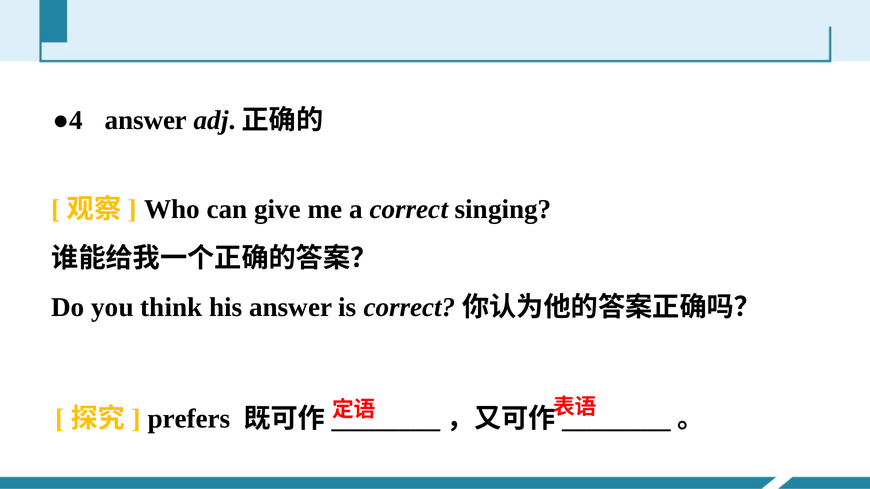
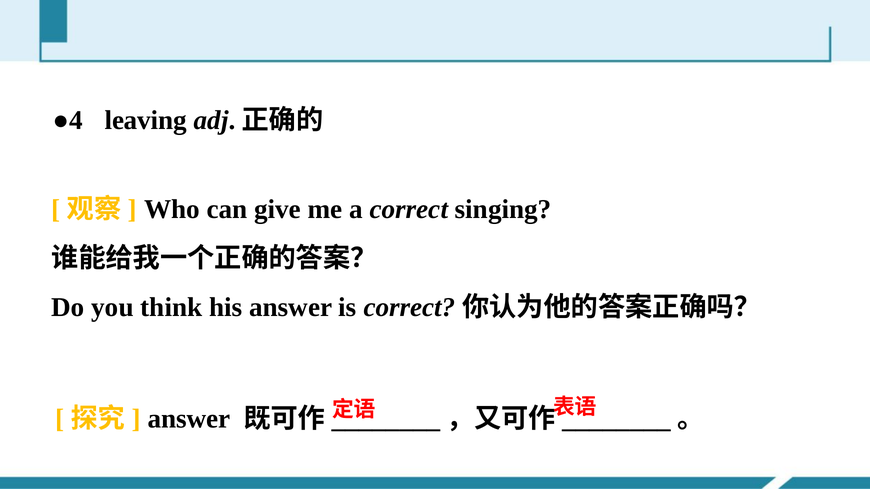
●4 answer: answer -> leaving (146, 120)
prefers: prefers -> answer (189, 419)
